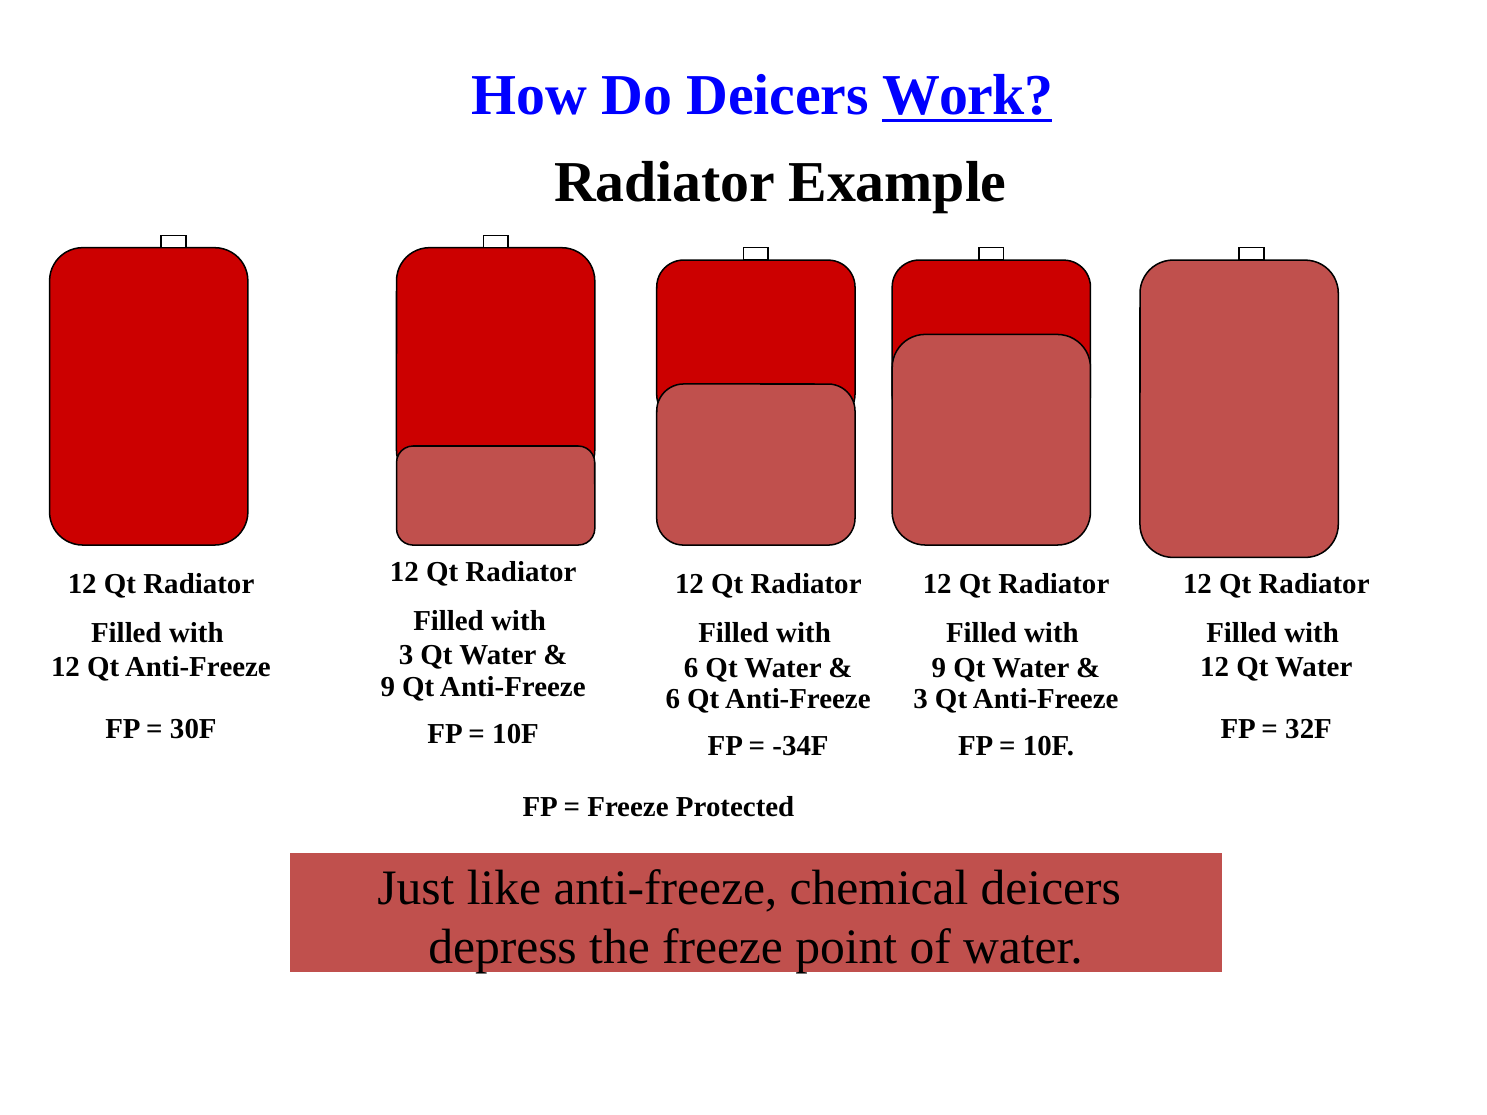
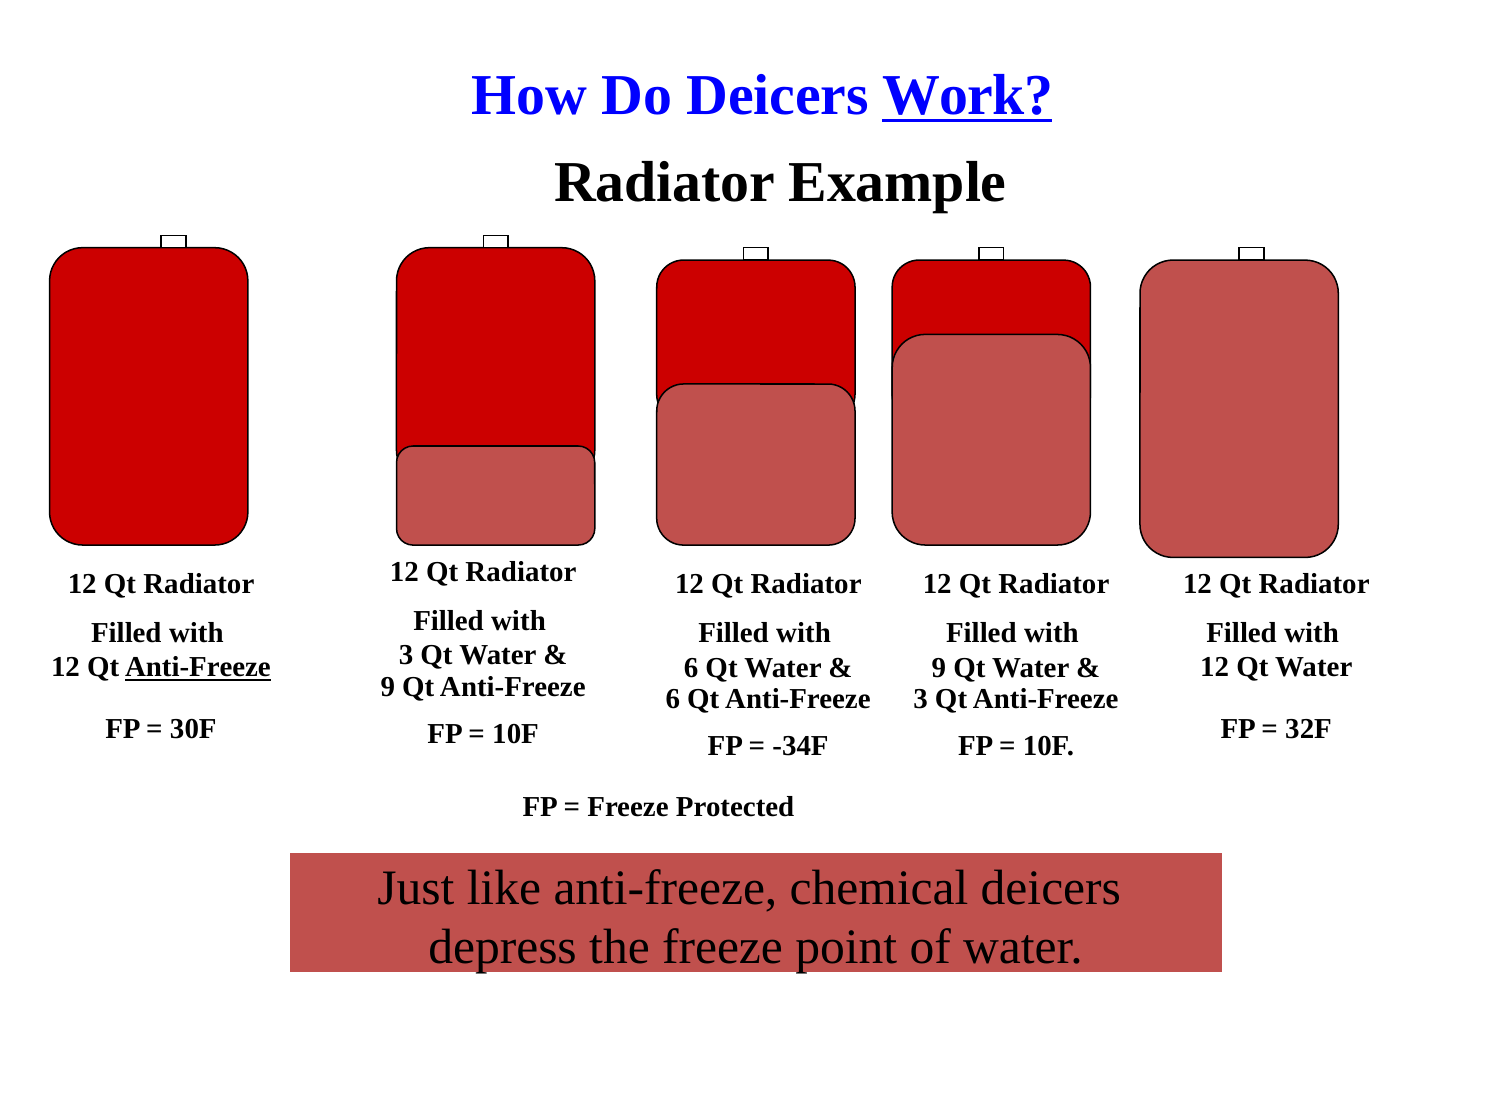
Anti-Freeze underline: none -> present (198, 668)
